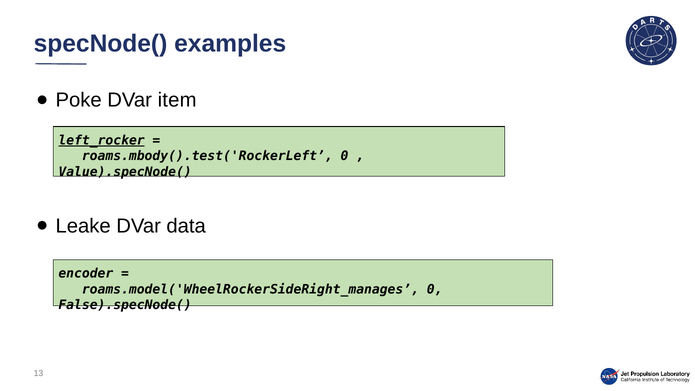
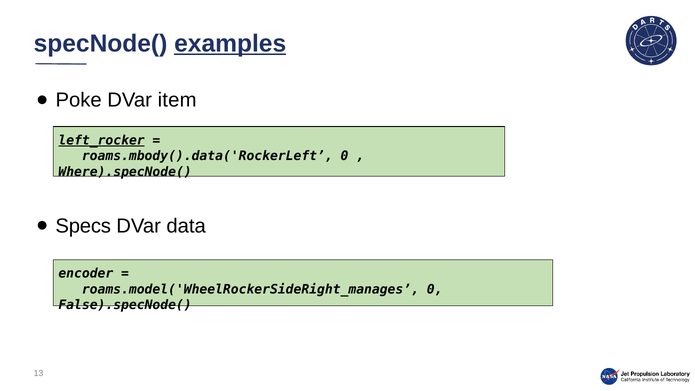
examples underline: none -> present (230, 44)
roams.mbody().test('RockerLeft: roams.mbody().test('RockerLeft -> roams.mbody().data('RockerLeft (207, 156)
Value).specNode(: Value).specNode( -> Where).specNode( (125, 172)
Leake: Leake -> Specs (83, 226)
